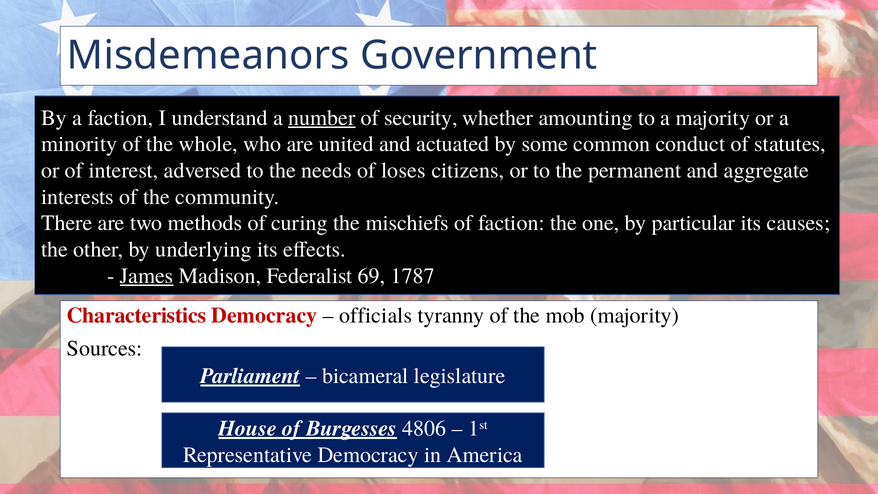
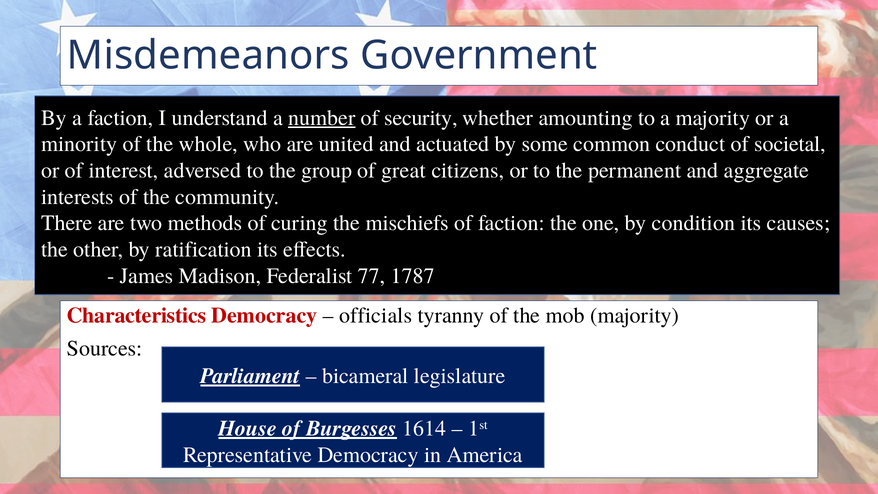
statutes: statutes -> societal (790, 144)
needs: needs -> group (327, 170)
loses: loses -> great (404, 170)
particular: particular -> condition (693, 223)
underlying: underlying -> ratification (204, 249)
James underline: present -> none (147, 276)
69: 69 -> 77 (372, 276)
4806: 4806 -> 1614 (424, 429)
